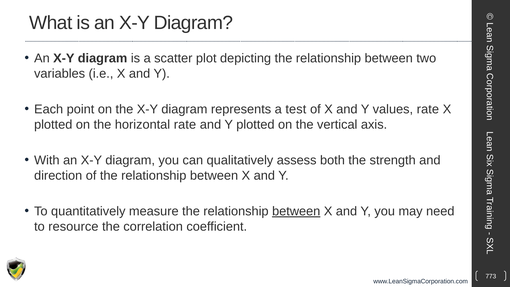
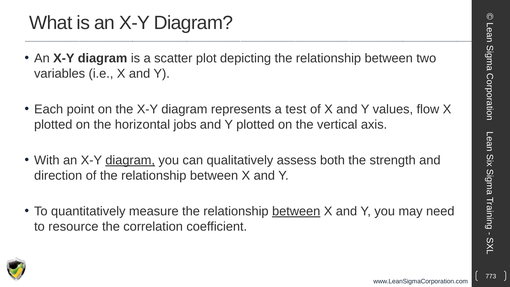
values rate: rate -> flow (428, 109)
horizontal rate: rate -> jobs (185, 125)
diagram underline: none -> present (130, 160)
